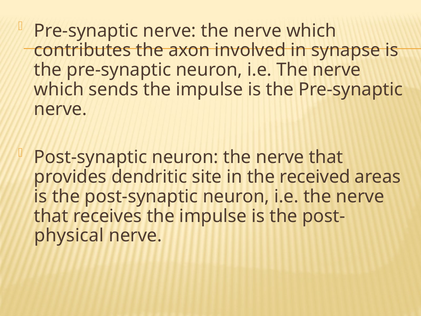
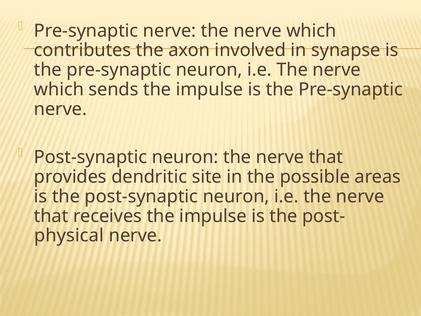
received: received -> possible (315, 177)
